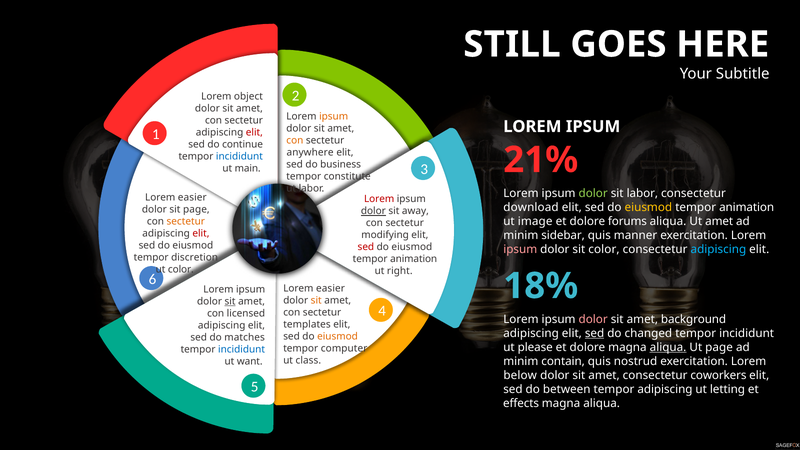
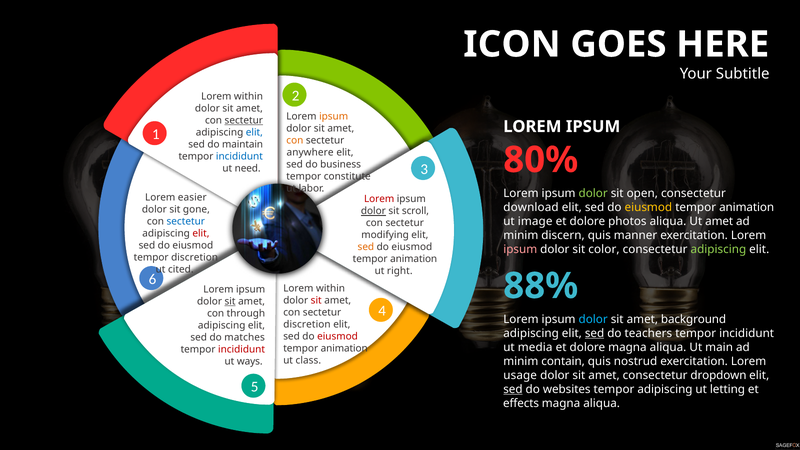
STILL: STILL -> ICON (512, 44)
object: object -> within (248, 97)
sectetur underline: none -> present (244, 121)
elit colour: red -> blue (254, 133)
continue: continue -> maintain (243, 145)
21%: 21% -> 80% (541, 160)
main: main -> need (248, 169)
sit labor: labor -> open (642, 193)
sit page: page -> gone (196, 210)
away: away -> scroll (415, 211)
forums: forums -> photos (627, 221)
sectetur colour: orange -> blue (186, 222)
sidebar: sidebar -> discern (563, 235)
sed colour: red -> orange (366, 247)
adipiscing colour: light blue -> light green (718, 249)
ut color: color -> cited (181, 270)
18%: 18% -> 88% (541, 286)
easier: easier -> within (331, 288)
sit colour: orange -> red (316, 300)
licensed: licensed -> through (246, 313)
dolor colour: pink -> light blue (593, 319)
templates: templates -> discretion (307, 324)
changed: changed -> teachers (648, 333)
eiusmod colour: orange -> red (337, 336)
please: please -> media (535, 347)
aliqua underline: present -> none (668, 347)
Ut page: page -> main (719, 347)
computer: computer -> animation (344, 348)
incididunt colour: blue -> red (242, 349)
want: want -> ways (250, 361)
below: below -> usage (520, 375)
coworkers: coworkers -> dropdown (718, 375)
sed underline: none -> present (513, 389)
between: between -> websites (567, 389)
